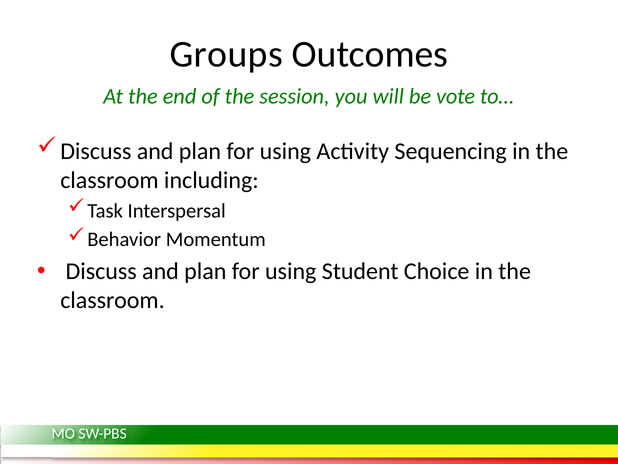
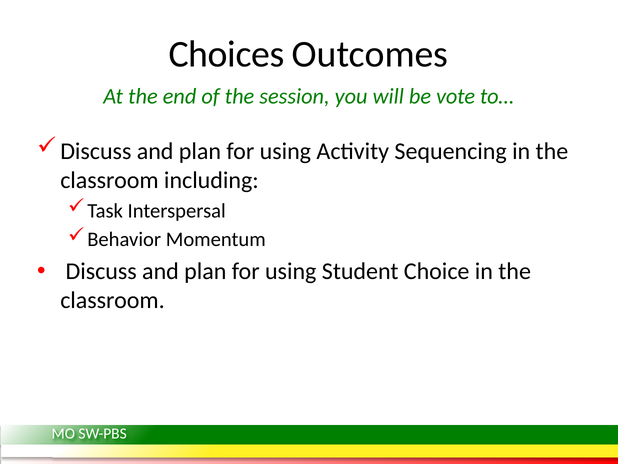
Groups: Groups -> Choices (227, 54)
